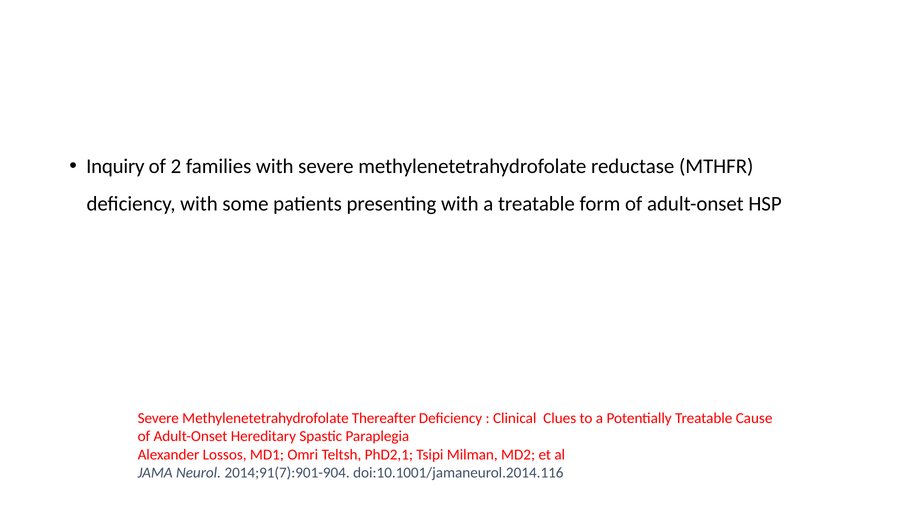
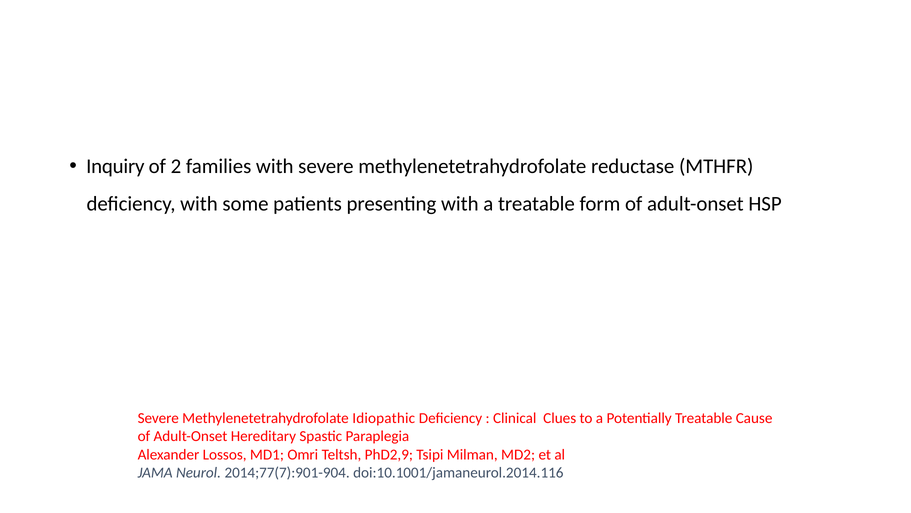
Thereafter: Thereafter -> Idiopathic (384, 418)
PhD2,1: PhD2,1 -> PhD2,9 (389, 454)
2014;91(7):901-904: 2014;91(7):901-904 -> 2014;77(7):901-904 (287, 472)
